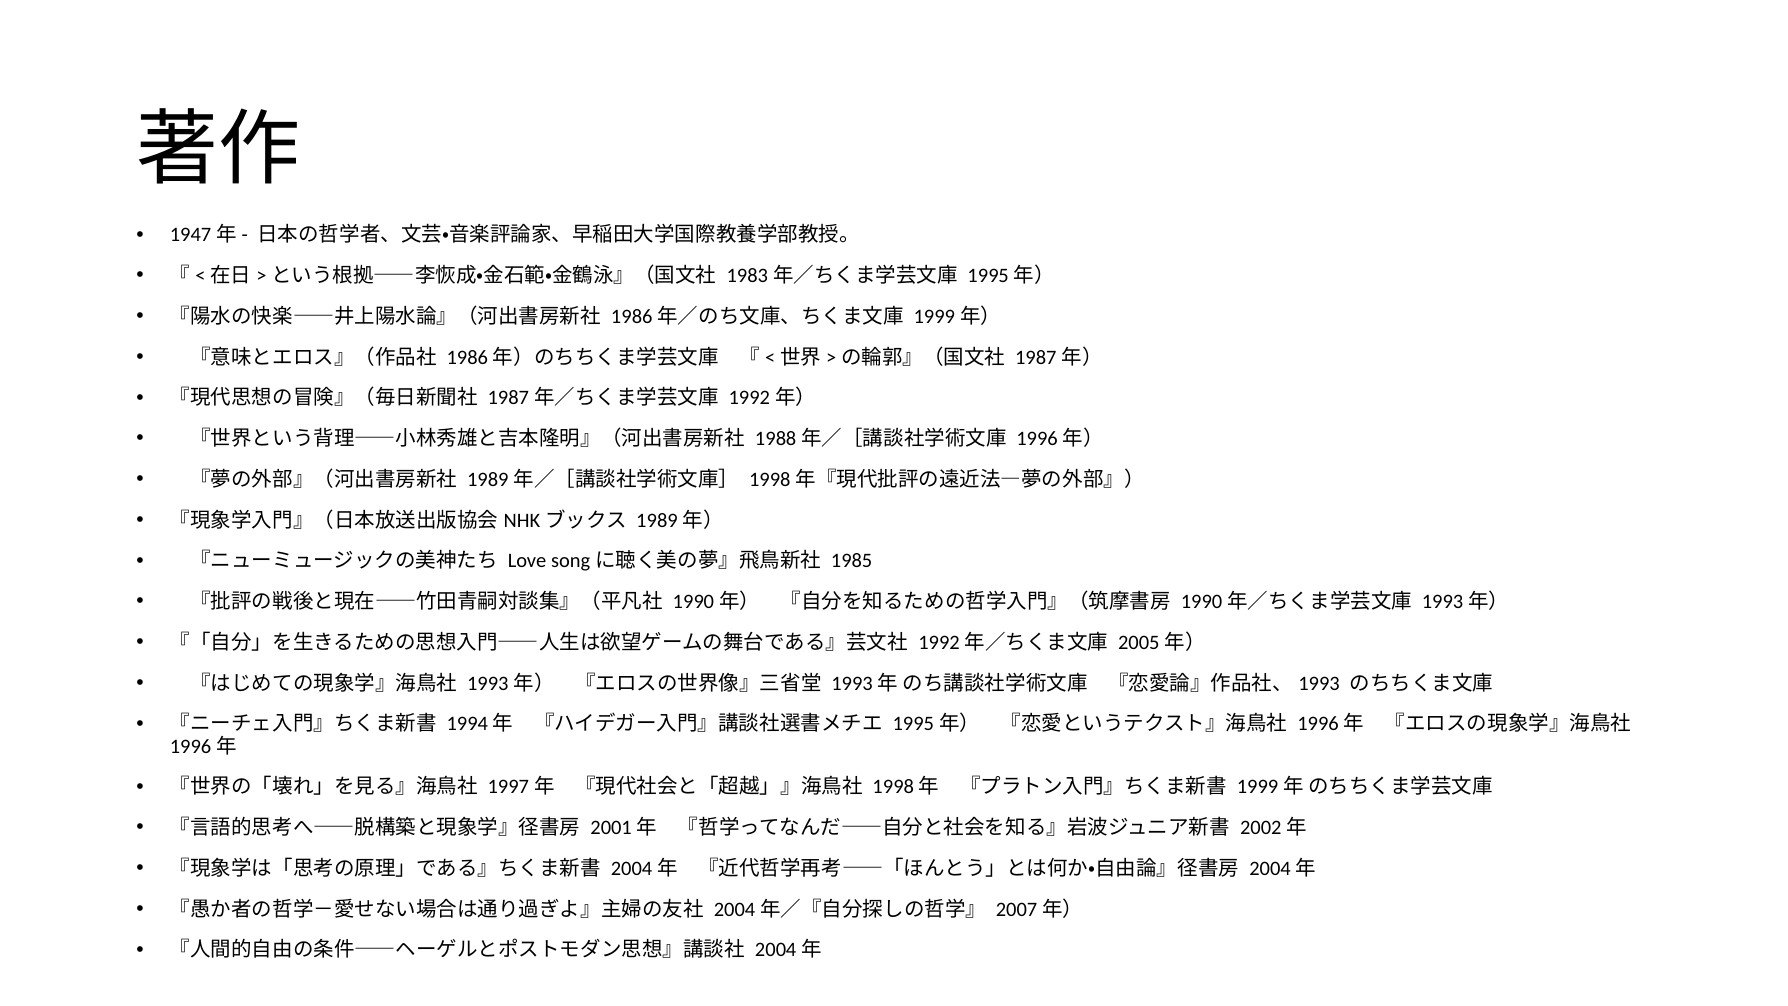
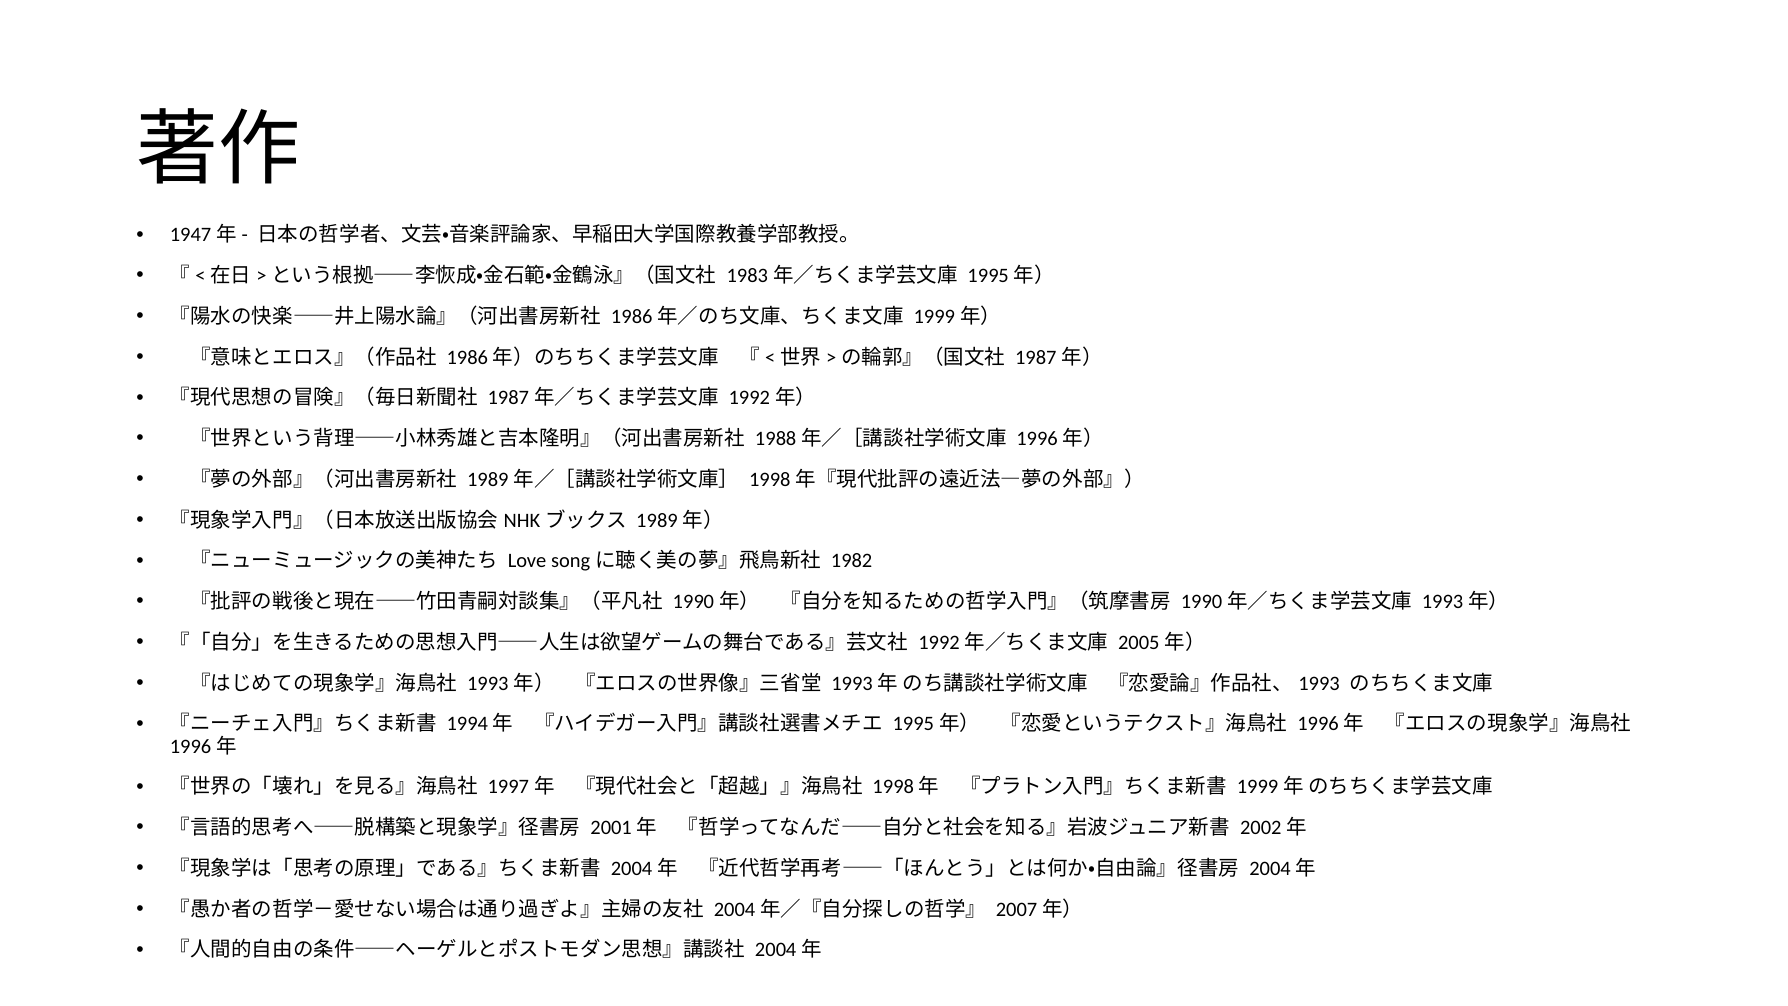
1985: 1985 -> 1982 (852, 561)
